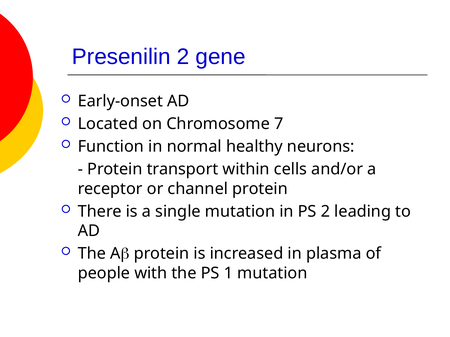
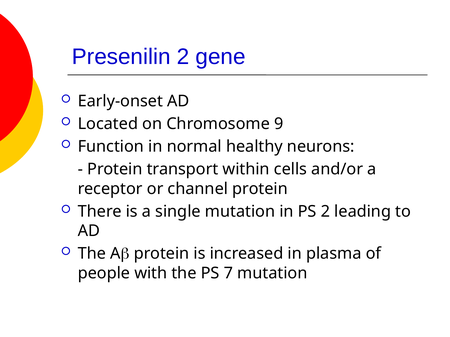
7: 7 -> 9 (279, 124)
1: 1 -> 7 (228, 273)
